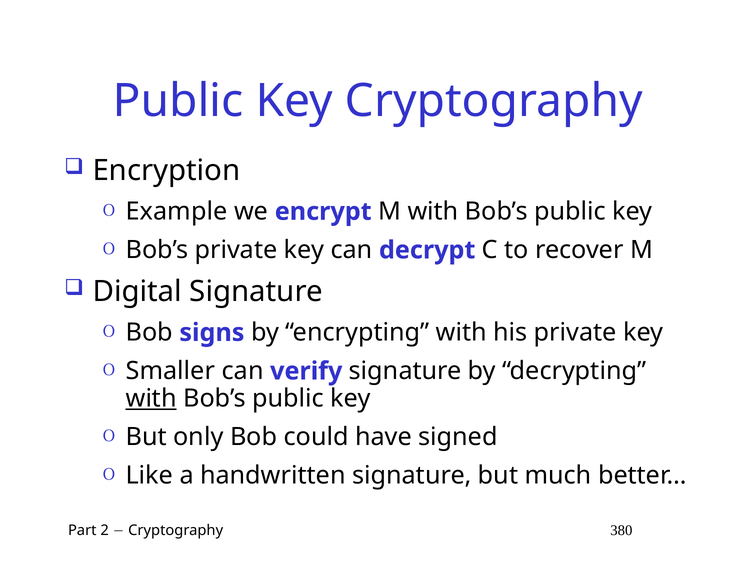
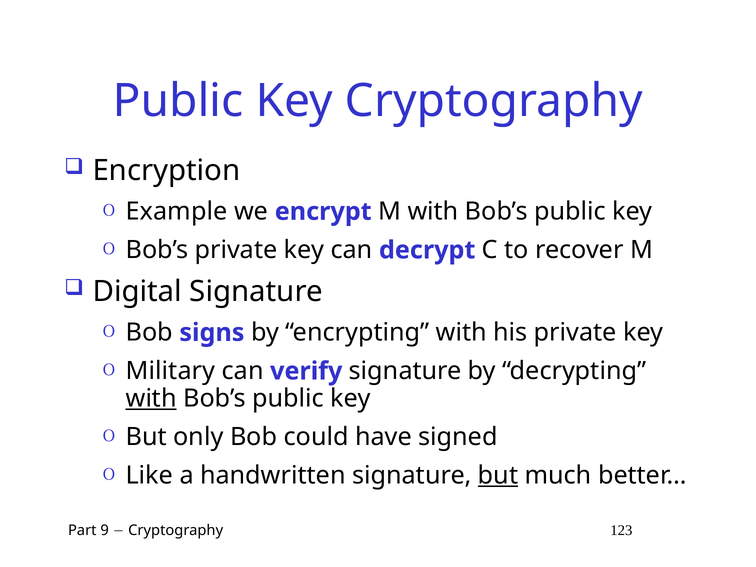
Smaller: Smaller -> Military (170, 371)
but underline: none -> present (498, 475)
2: 2 -> 9 (105, 530)
380: 380 -> 123 (621, 530)
